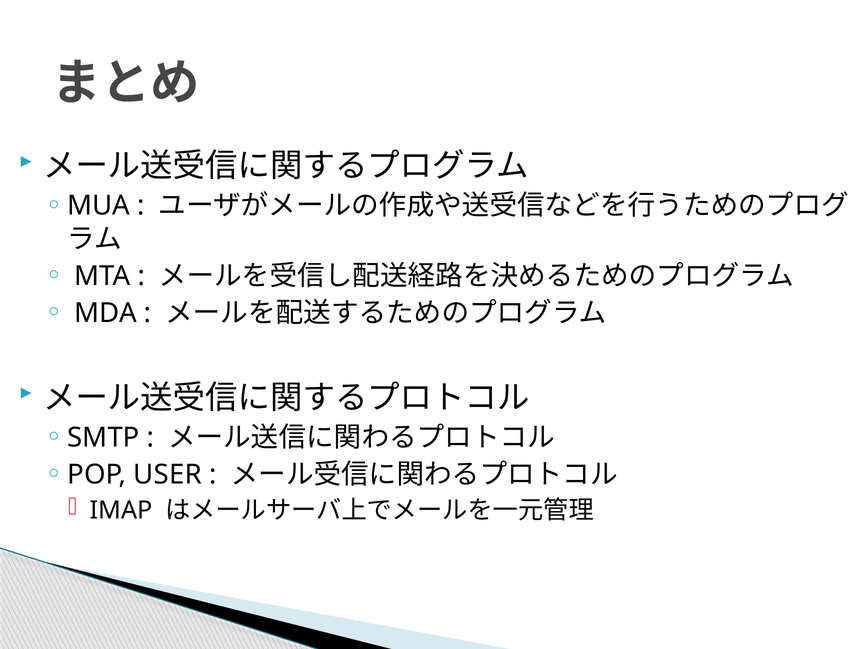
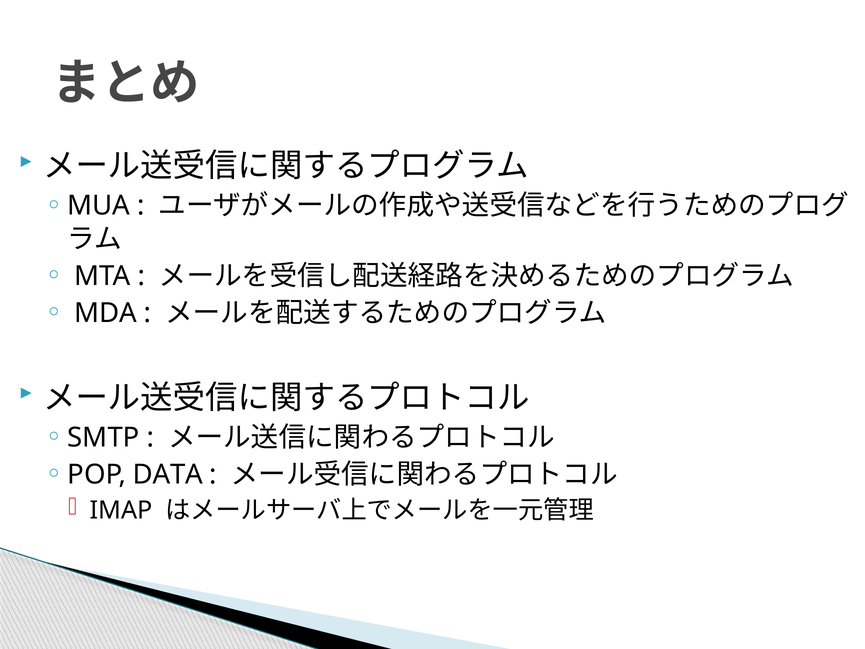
USER: USER -> DATA (168, 474)
